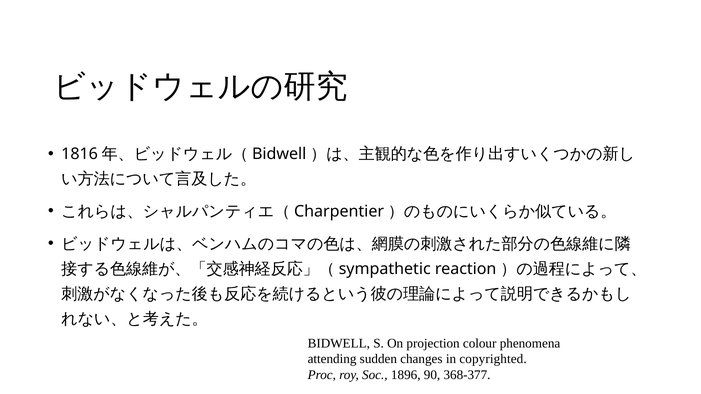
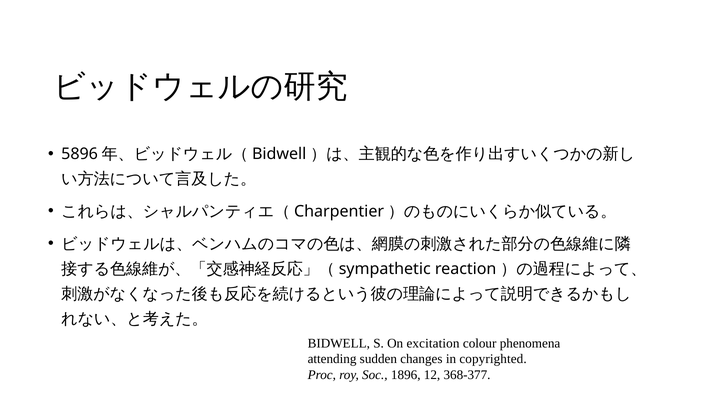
1816: 1816 -> 5896 (80, 154)
projection: projection -> excitation (433, 344)
90: 90 -> 12 (432, 375)
